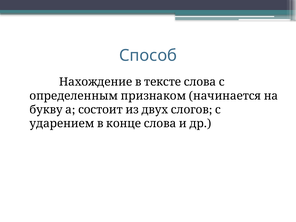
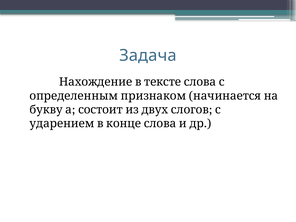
Способ: Способ -> Задача (148, 55)
